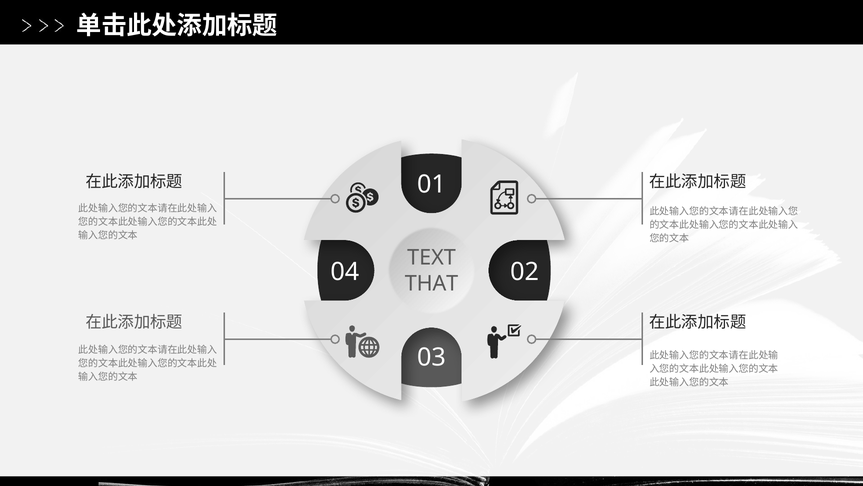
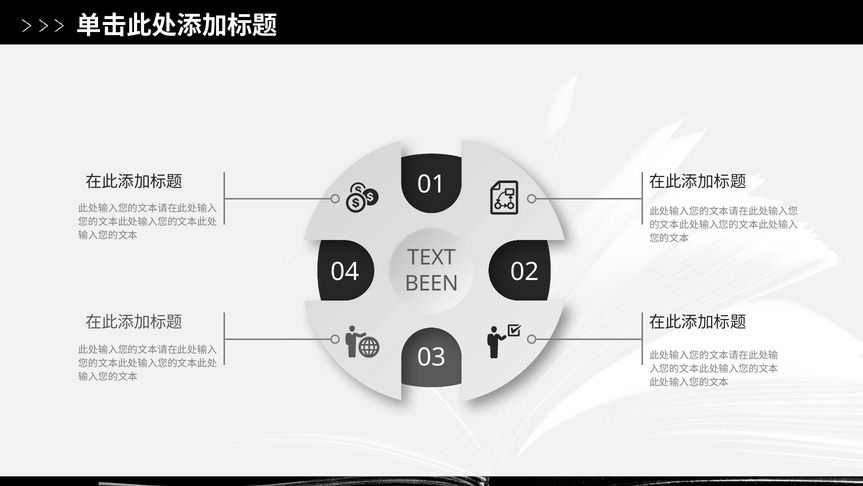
THAT: THAT -> BEEN (432, 283)
